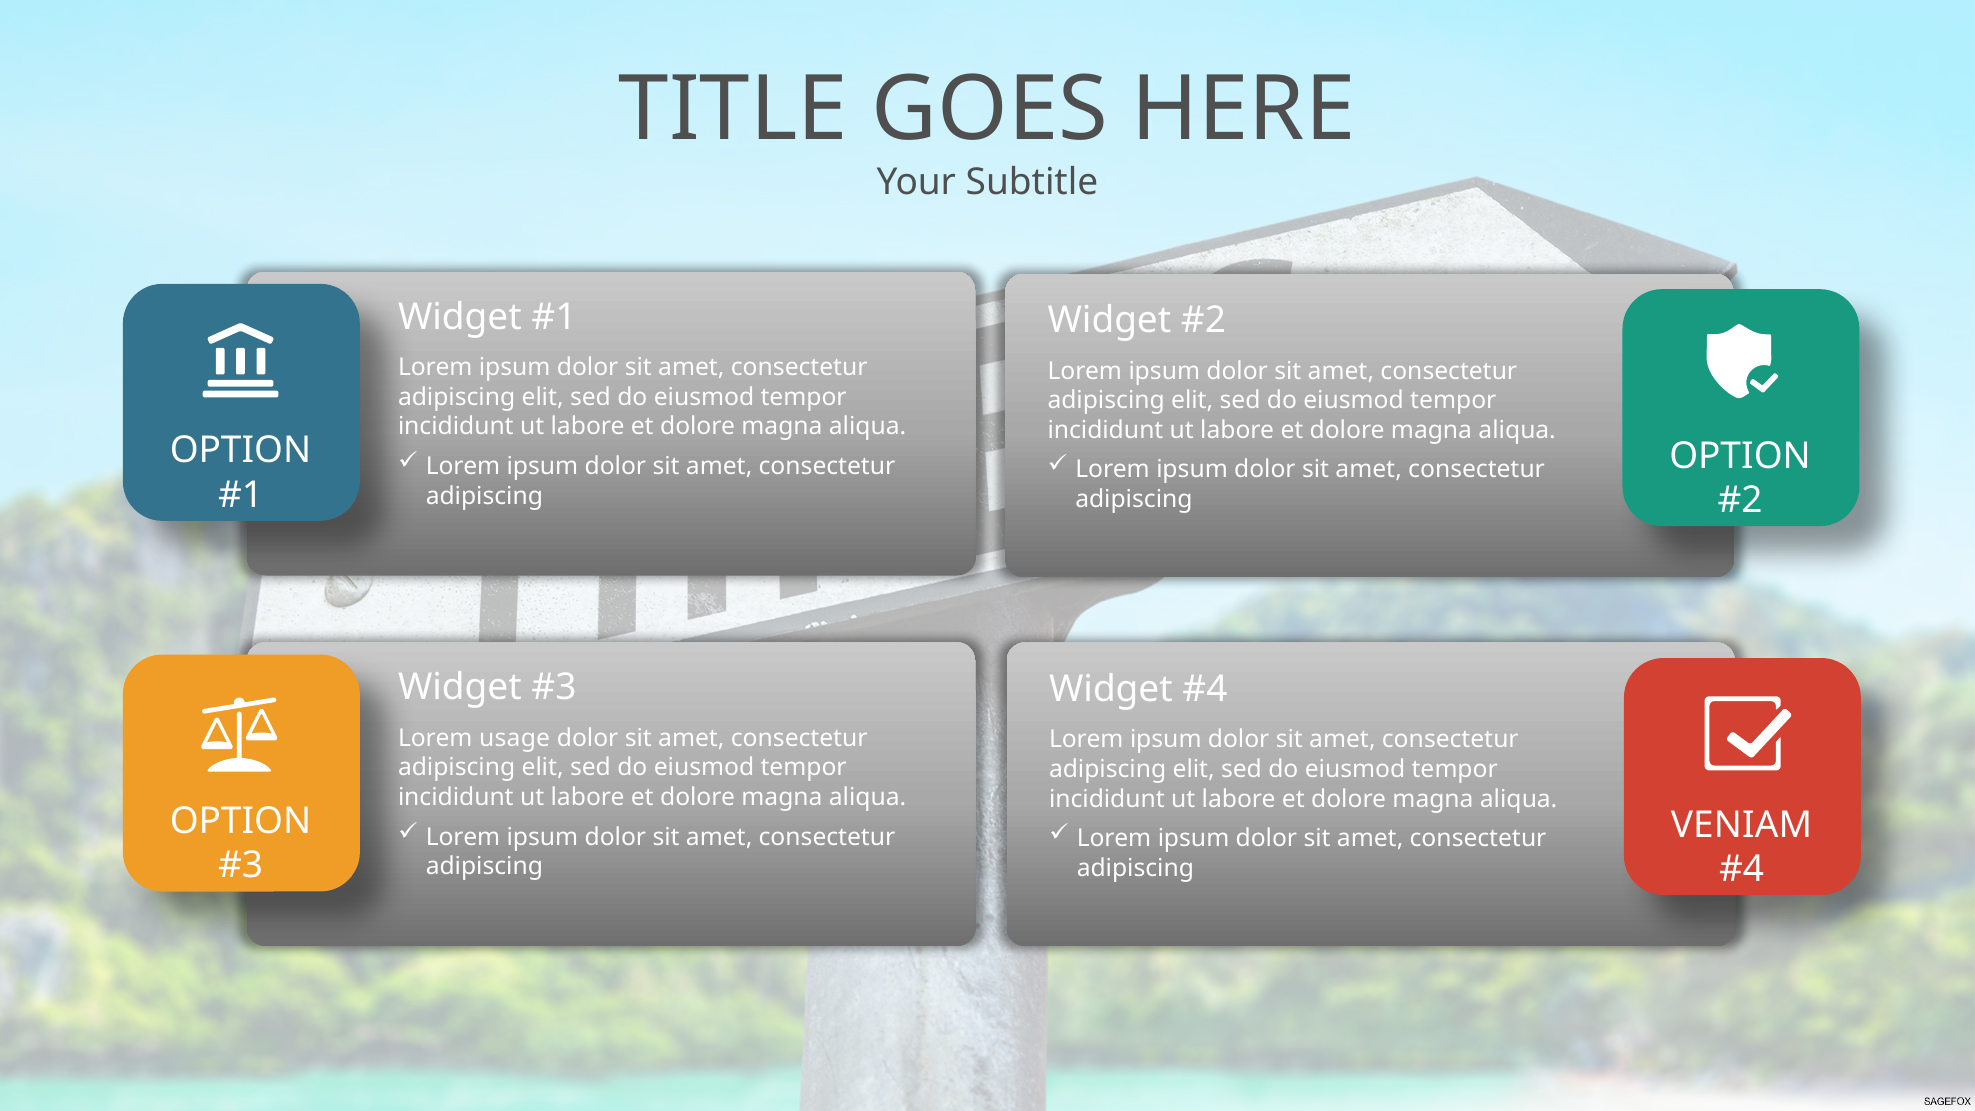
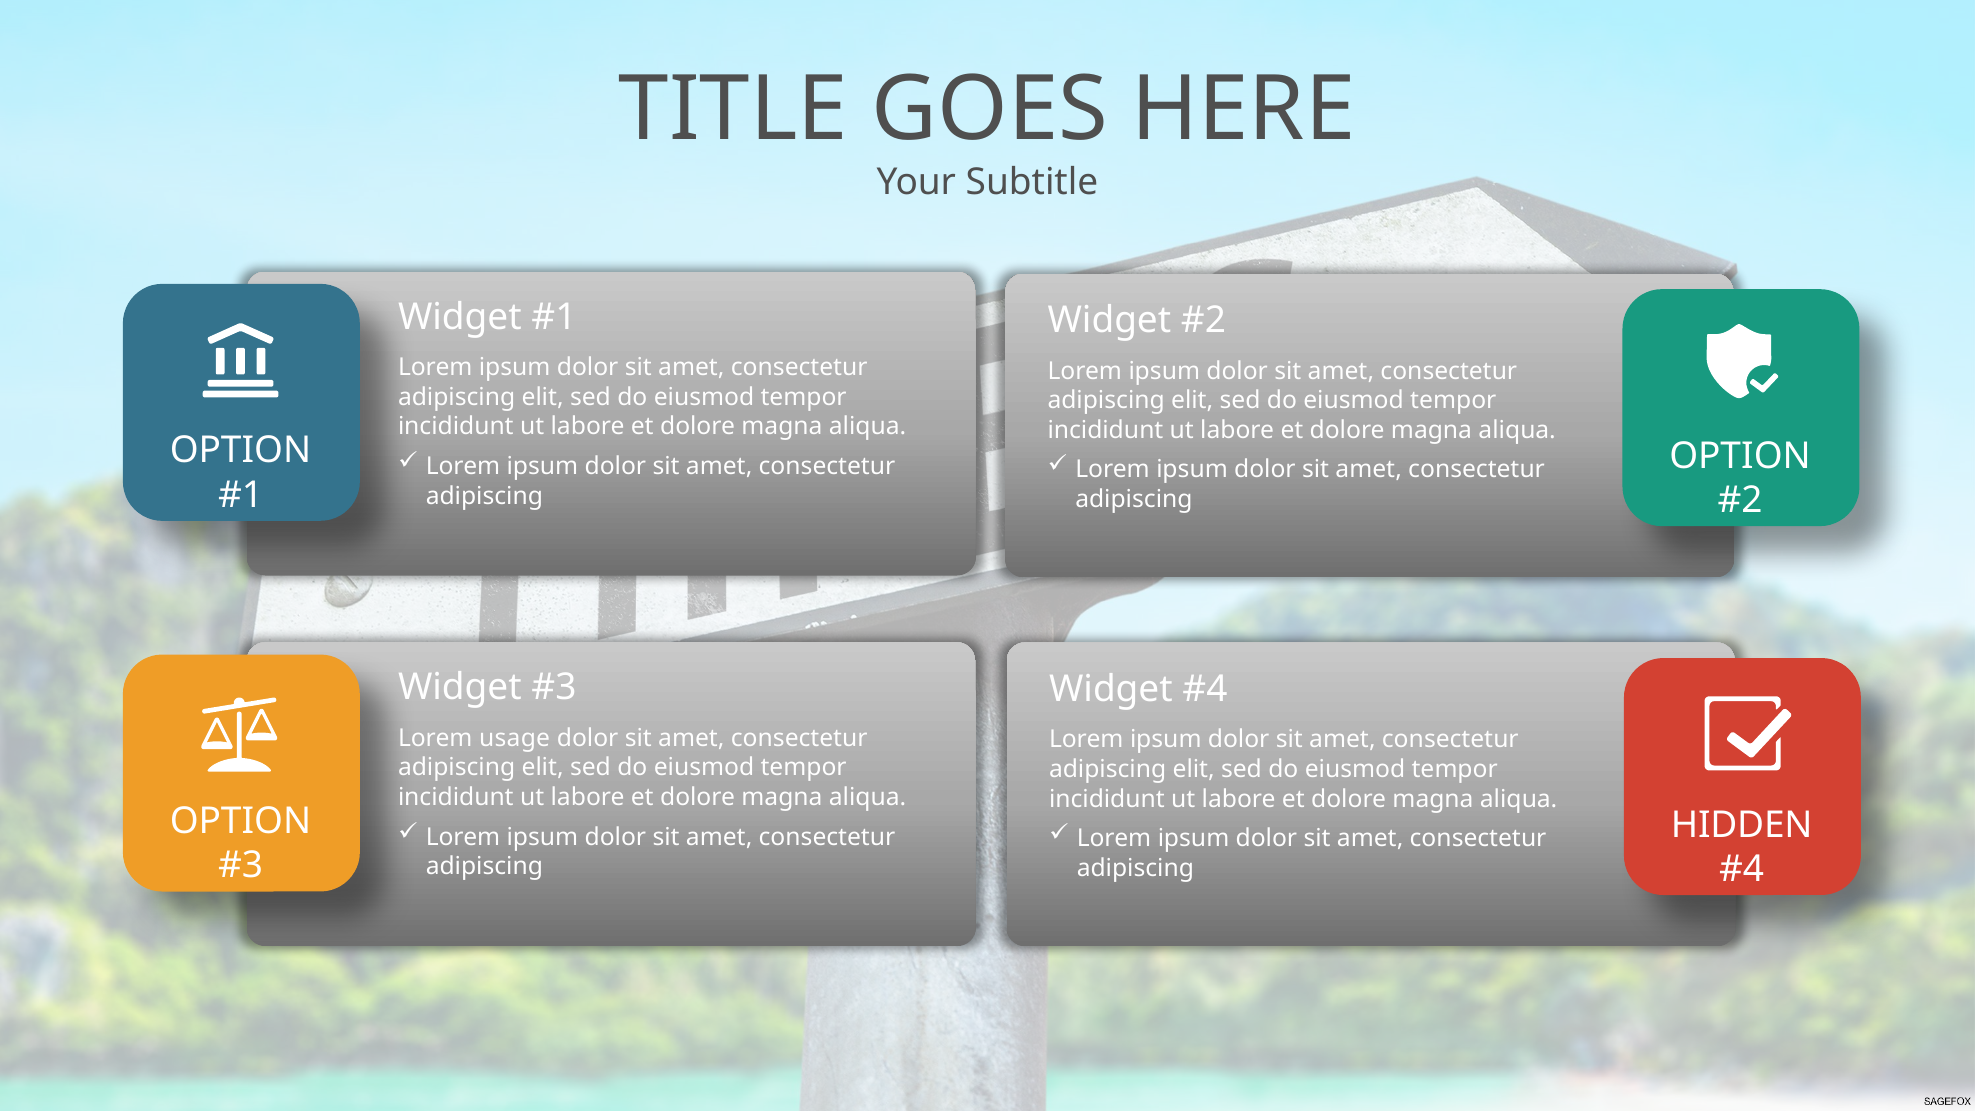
VENIAM: VENIAM -> HIDDEN (1742, 825)
